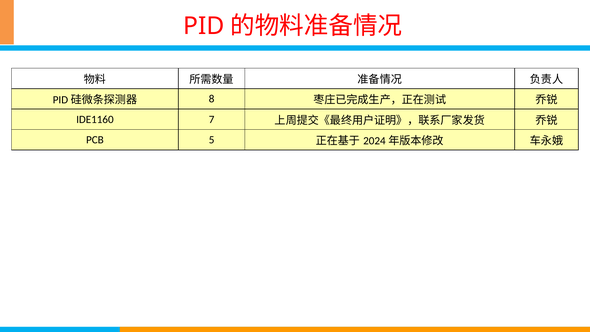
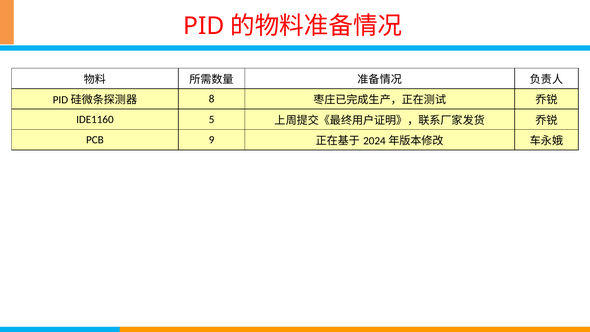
7: 7 -> 5 (212, 119)
5: 5 -> 9 (212, 140)
